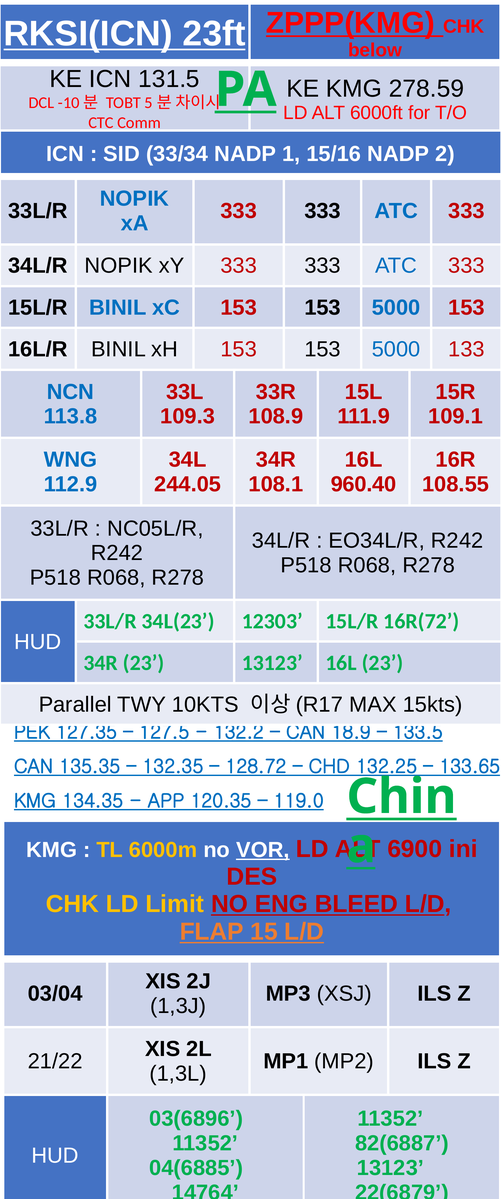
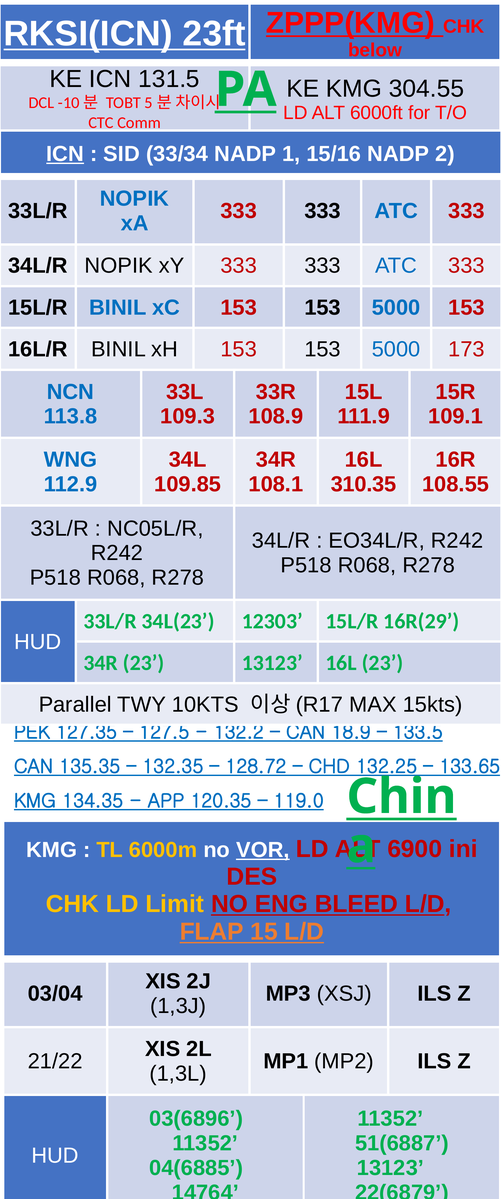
278.59: 278.59 -> 304.55 (426, 89)
ICN underline: none -> present (65, 154)
133: 133 -> 173 (466, 349)
244.05: 244.05 -> 109.85 (188, 484)
960.40: 960.40 -> 310.35 (364, 484)
16R(72: 16R(72 -> 16R(29 (421, 621)
82(6887: 82(6887 -> 51(6887 (402, 1143)
